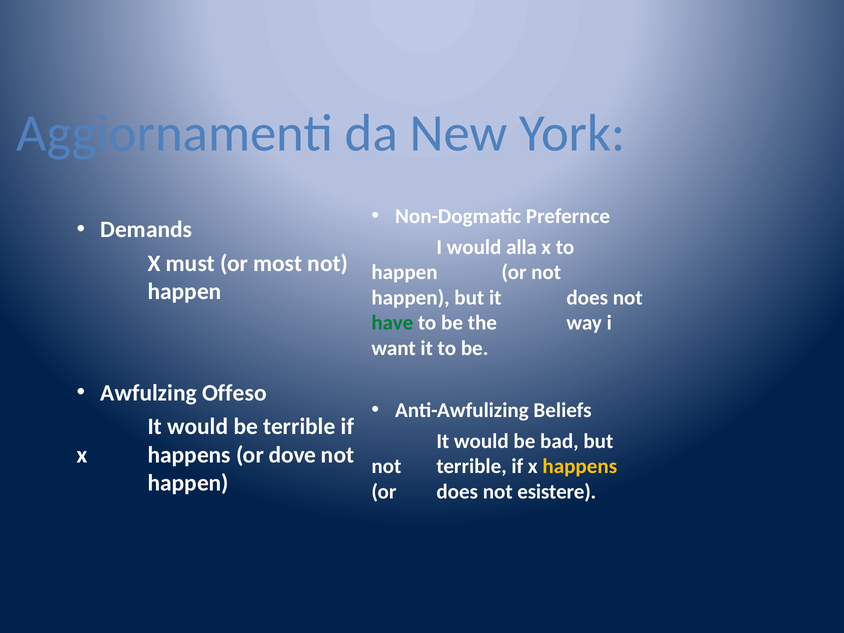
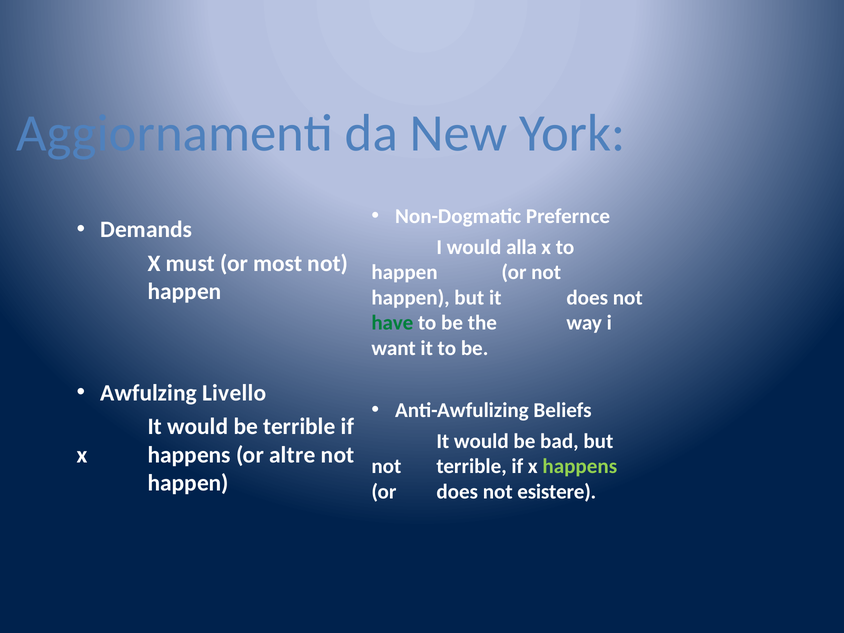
Offeso: Offeso -> Livello (234, 393)
dove: dove -> altre (292, 455)
happens colour: yellow -> light green (580, 466)
